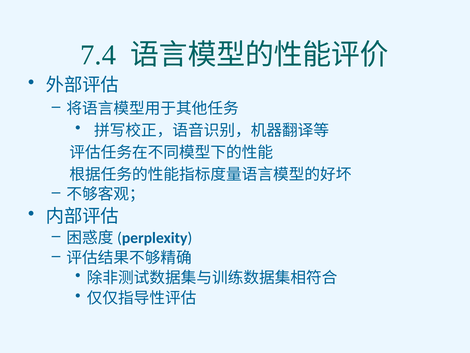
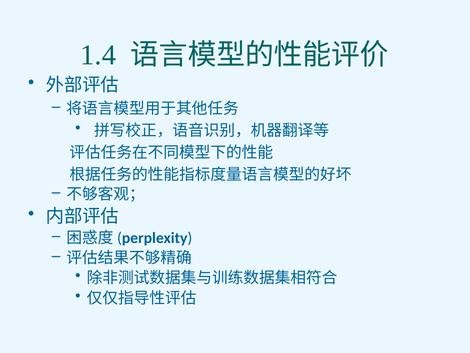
7.4: 7.4 -> 1.4 (98, 55)
